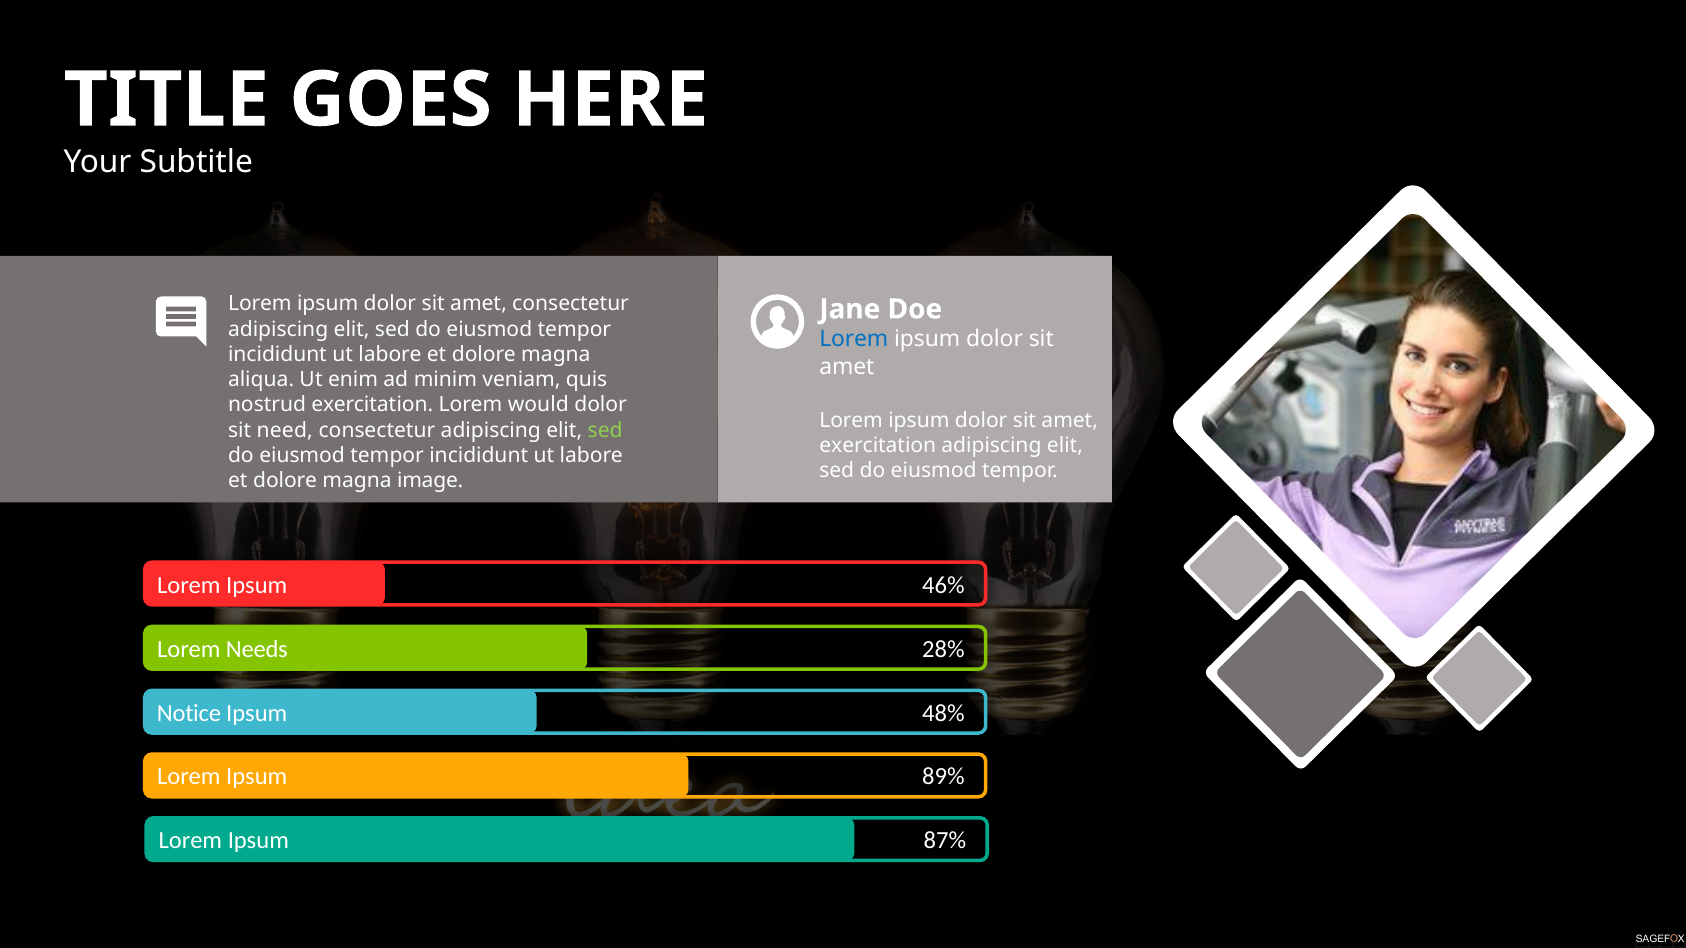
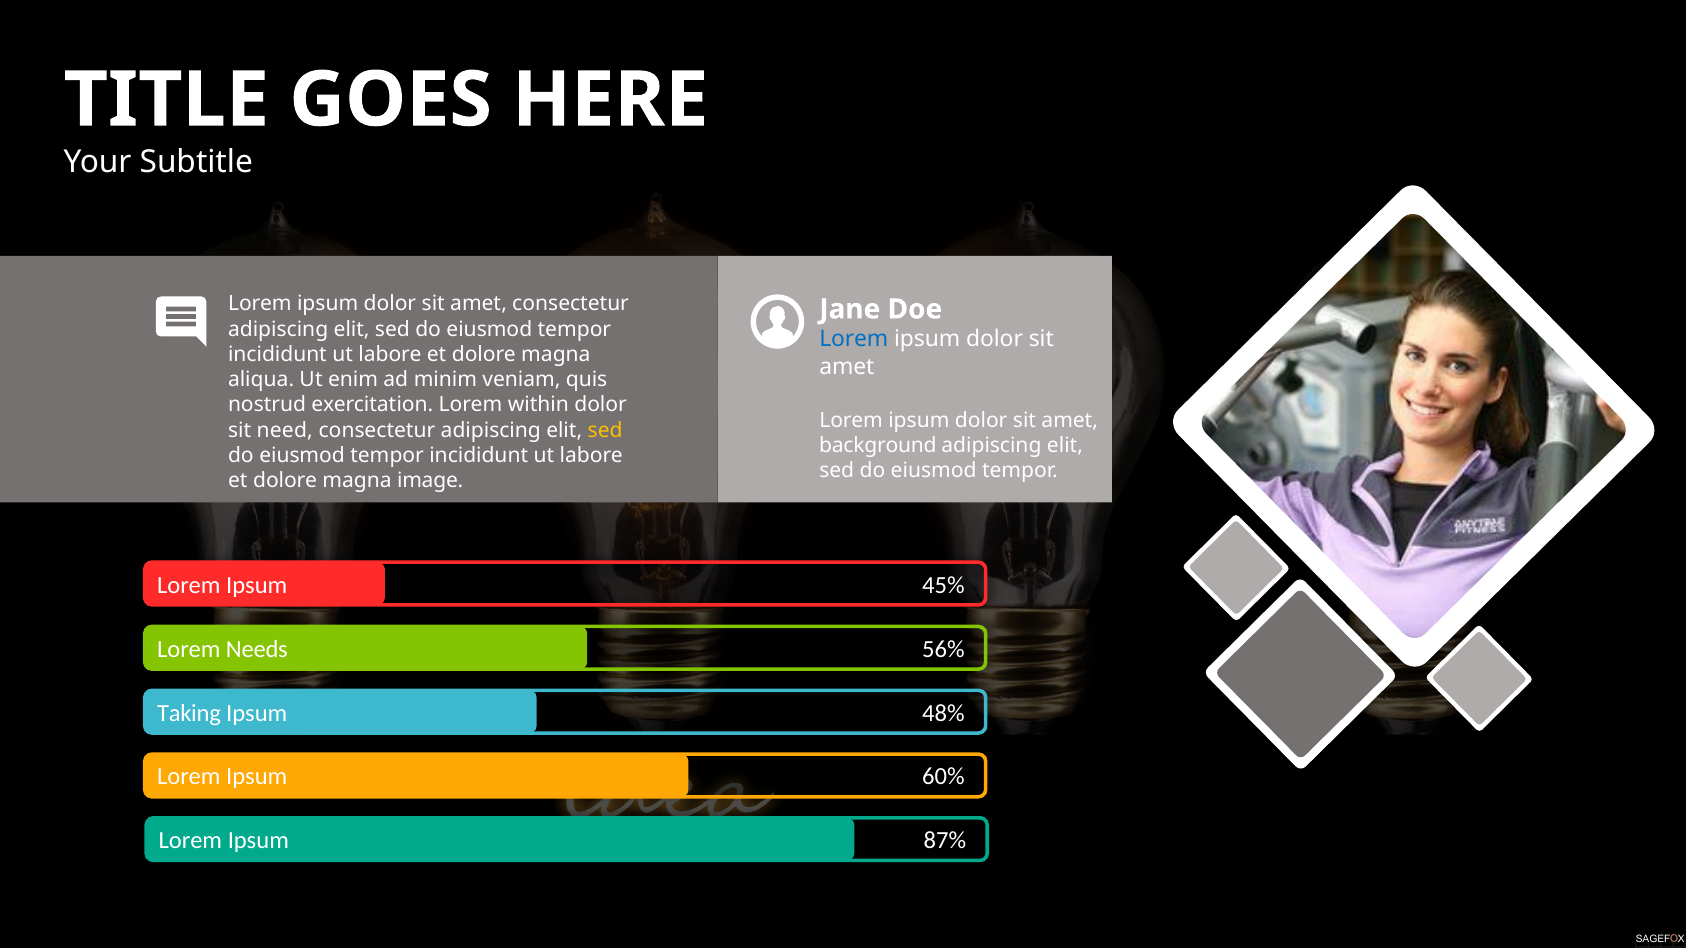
would: would -> within (538, 405)
sed colour: light green -> yellow (605, 430)
exercitation: exercitation -> background (878, 446)
46%: 46% -> 45% (943, 585)
28%: 28% -> 56% (943, 649)
Notice: Notice -> Taking (189, 713)
89%: 89% -> 60% (943, 777)
